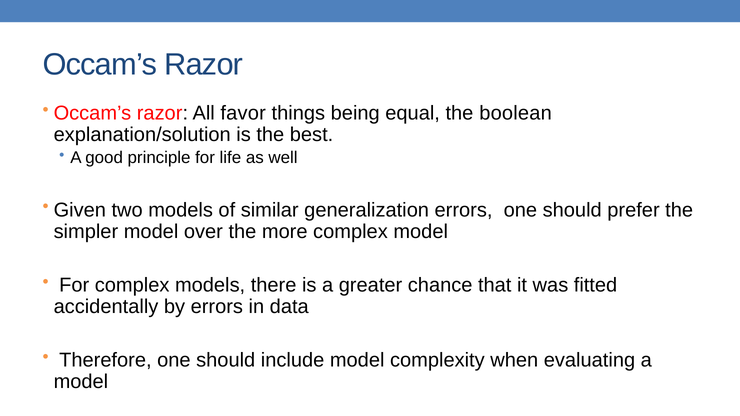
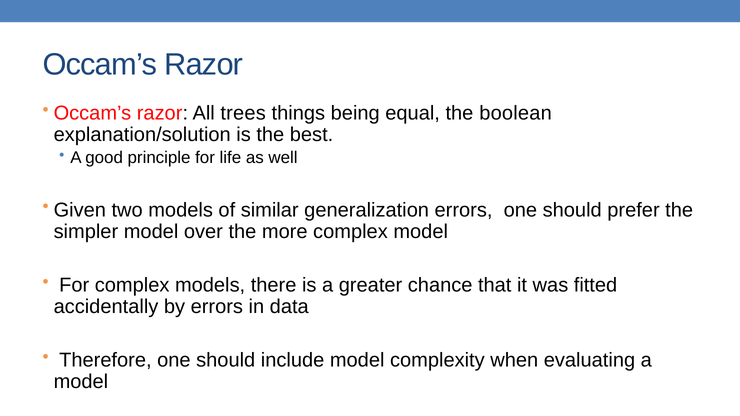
favor: favor -> trees (243, 113)
